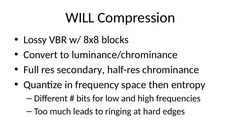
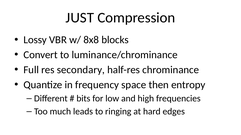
WILL: WILL -> JUST (80, 18)
